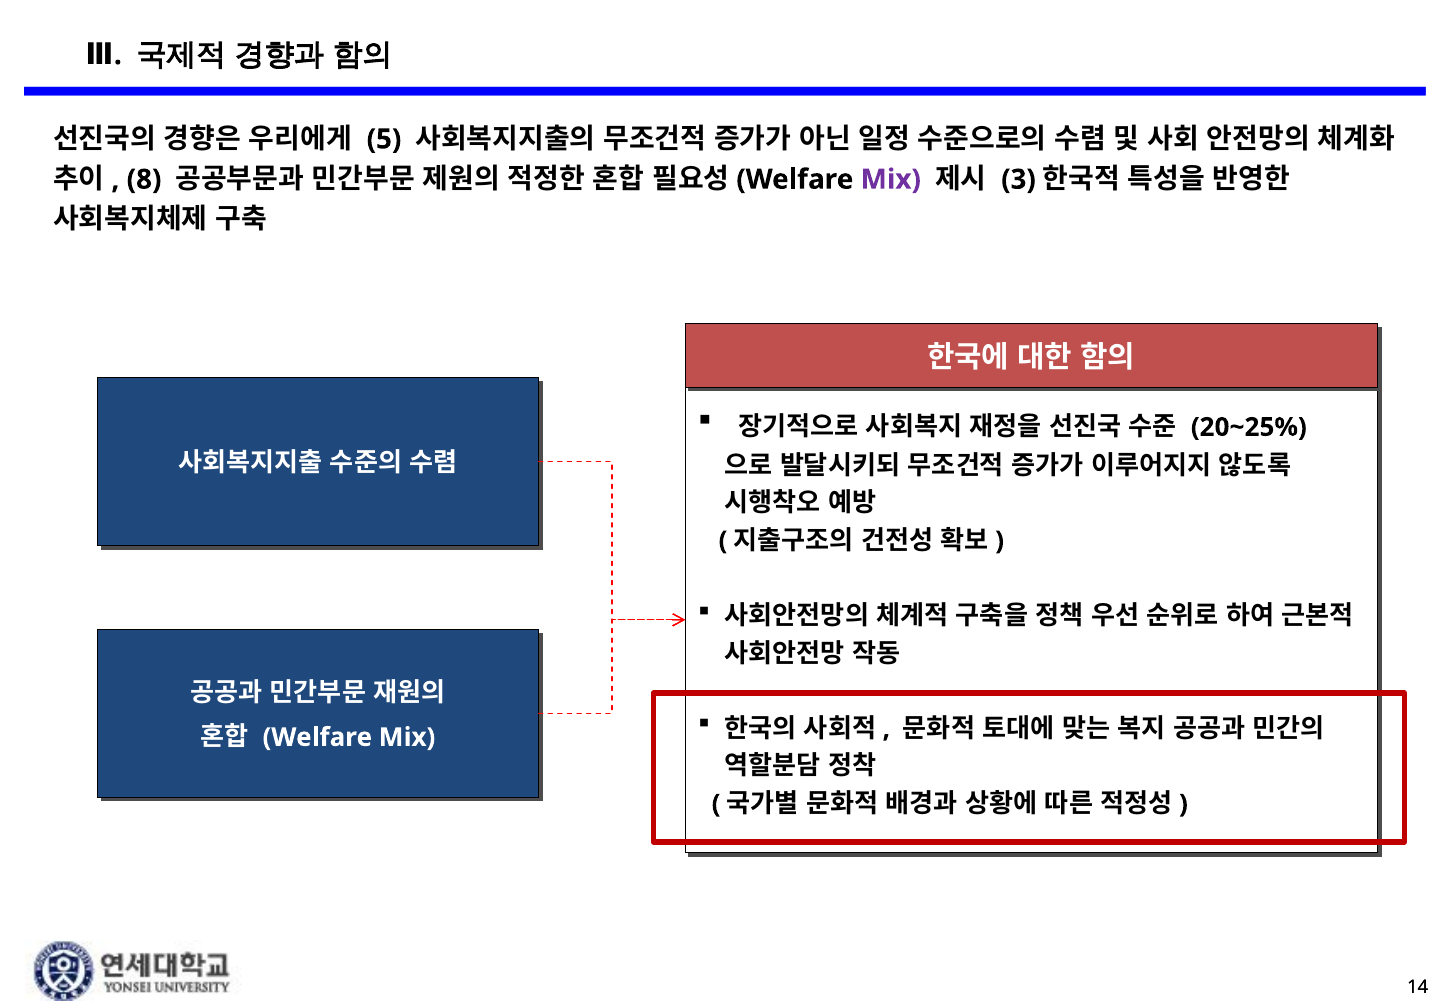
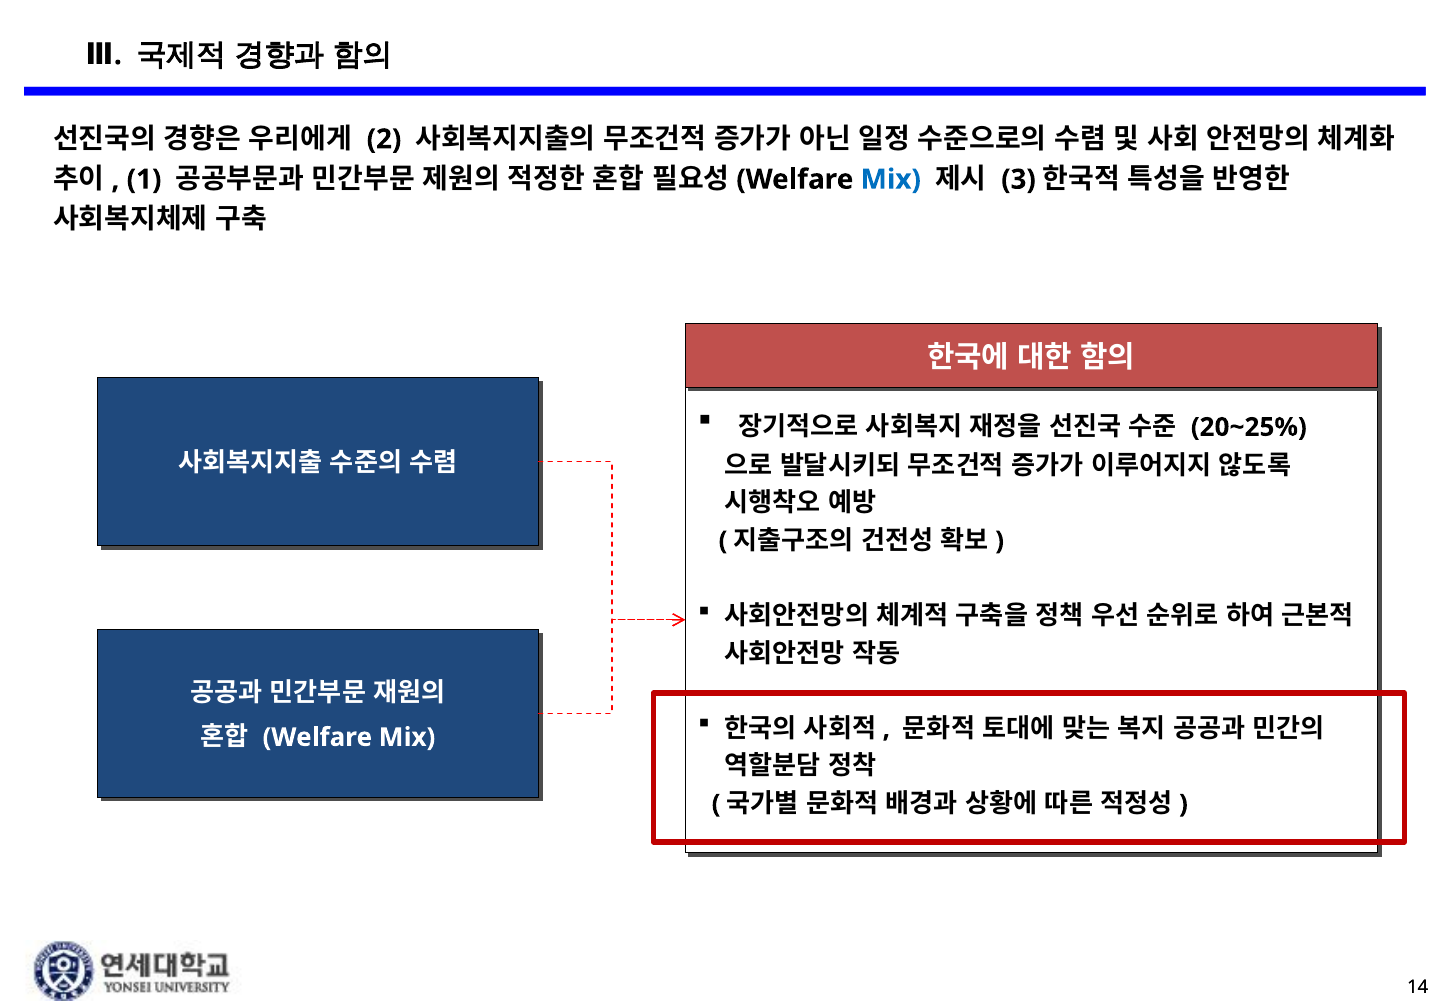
5: 5 -> 2 (384, 139)
8: 8 -> 1 (144, 180)
Mix colour: purple -> blue (891, 180)
